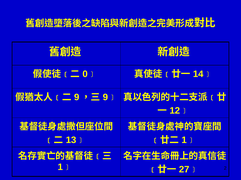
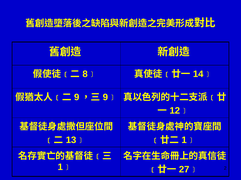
0: 0 -> 8 (85, 74)
